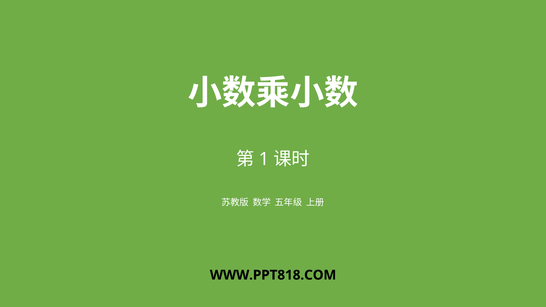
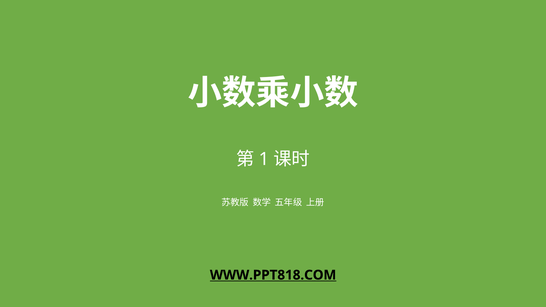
WWW.PPT818.COM underline: none -> present (273, 275)
